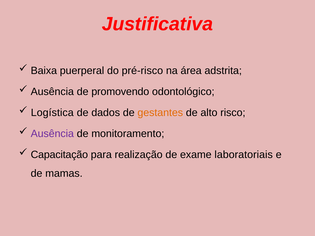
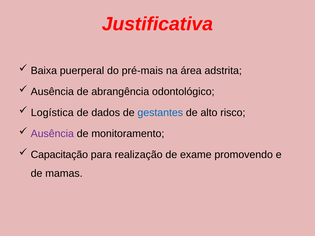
pré-risco: pré-risco -> pré-mais (142, 71)
promovendo: promovendo -> abrangência (120, 92)
gestantes colour: orange -> blue (160, 113)
laboratoriais: laboratoriais -> promovendo (244, 155)
